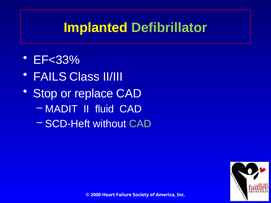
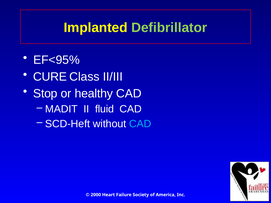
EF<33%: EF<33% -> EF<95% (56, 60)
FAILS: FAILS -> CURE (50, 77)
replace: replace -> healthy (94, 94)
CAD colour: light green -> light blue (140, 124)
